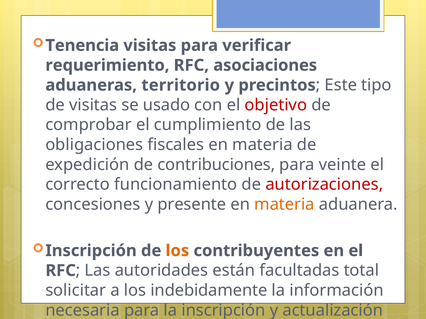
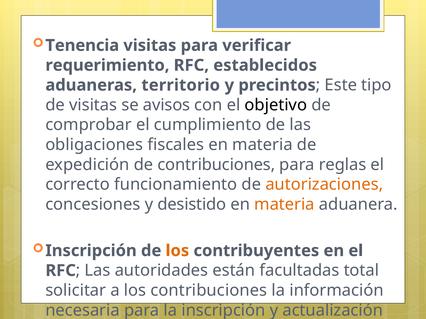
asociaciones: asociaciones -> establecidos (265, 65)
usado: usado -> avisos (167, 105)
objetivo colour: red -> black (276, 105)
veinte: veinte -> reglas (343, 165)
autorizaciones colour: red -> orange (324, 185)
presente: presente -> desistido (192, 205)
los indebidamente: indebidamente -> contribuciones (209, 291)
